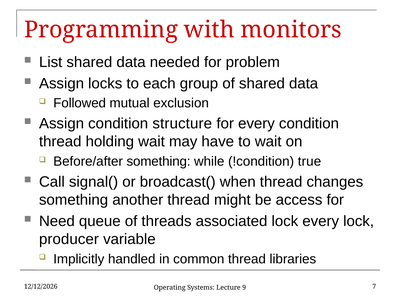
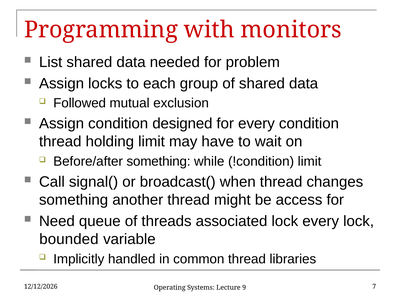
structure: structure -> designed (182, 124)
holding wait: wait -> limit (152, 142)
!condition true: true -> limit (310, 161)
producer: producer -> bounded (69, 239)
